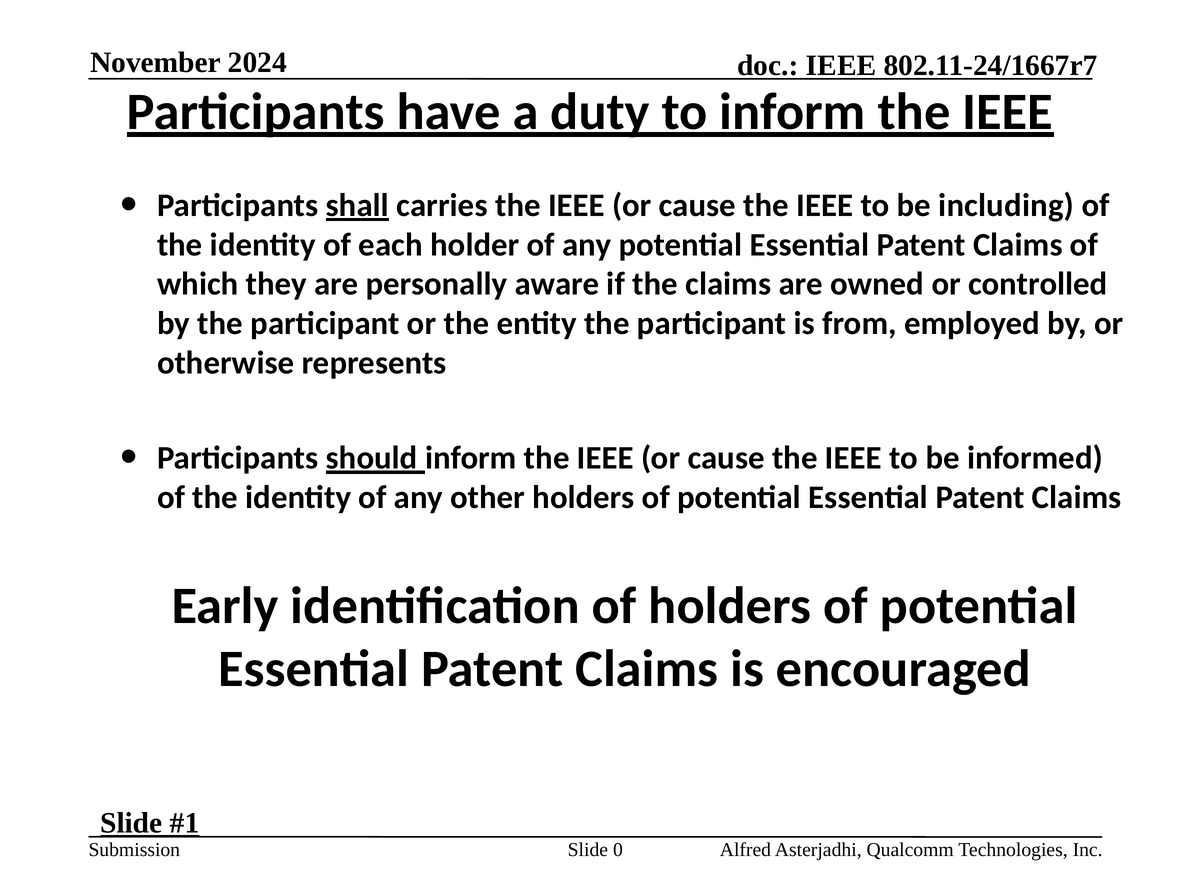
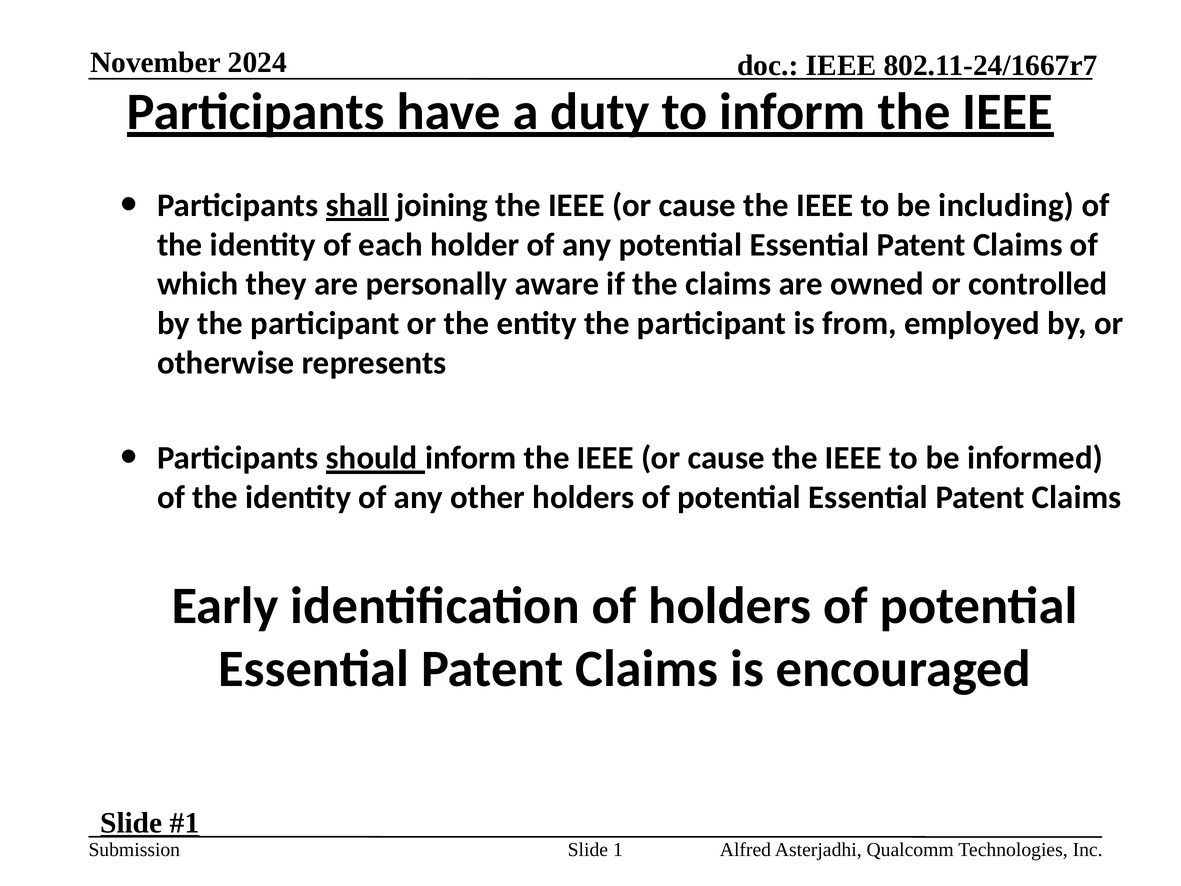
carries: carries -> joining (442, 205)
0: 0 -> 1 (618, 850)
